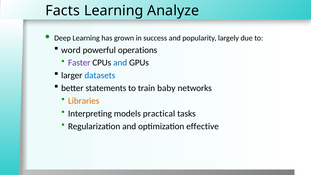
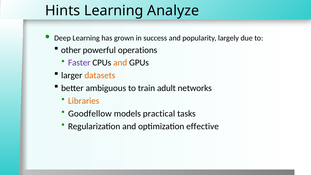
Facts: Facts -> Hints (63, 11)
word: word -> other (71, 50)
and colour: blue -> orange (120, 63)
datasets colour: blue -> orange (100, 75)
statements: statements -> ambiguous (106, 88)
baby: baby -> adult (166, 88)
Interpreting: Interpreting -> Goodfellow (90, 114)
